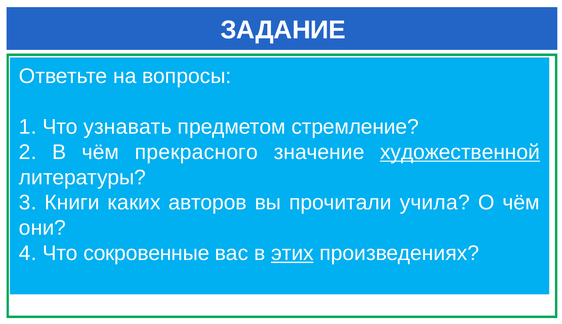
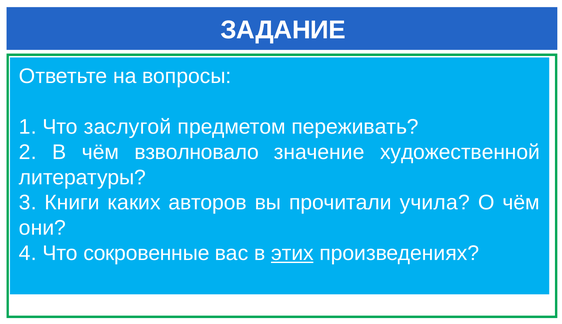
узнавать: узнавать -> заслугой (128, 127)
стремление: стремление -> переживать (355, 127)
прекрасного: прекрасного -> взволновало (197, 152)
художественной underline: present -> none (460, 152)
